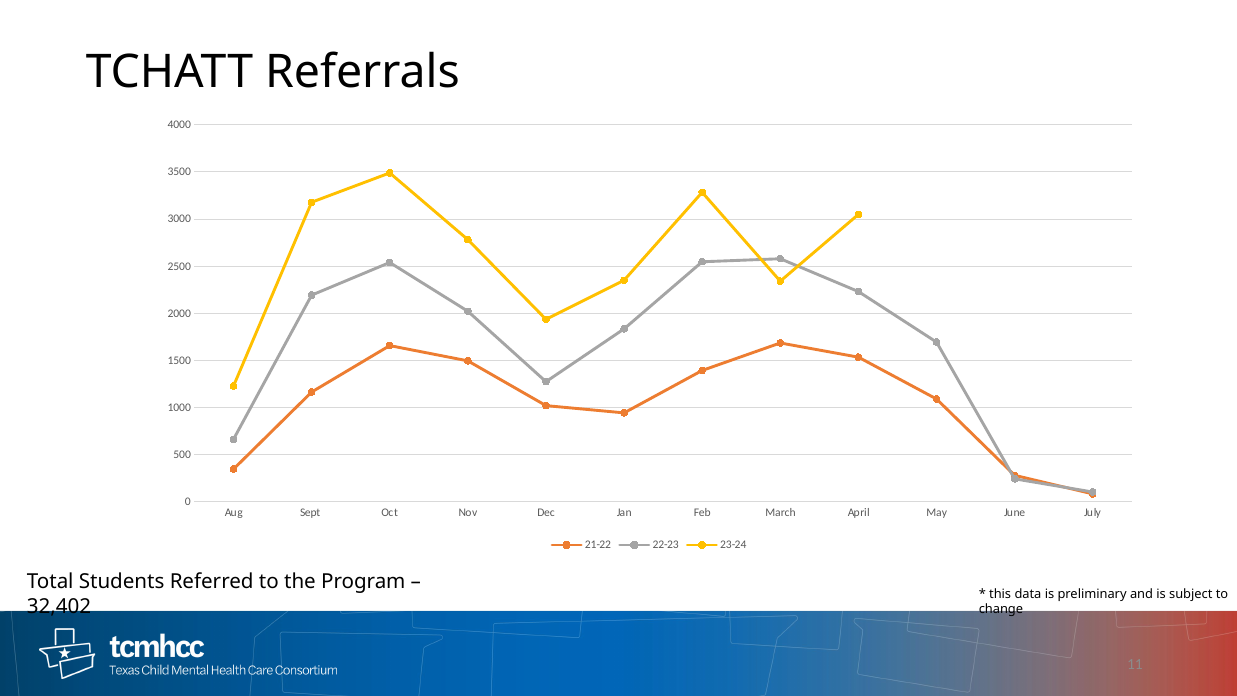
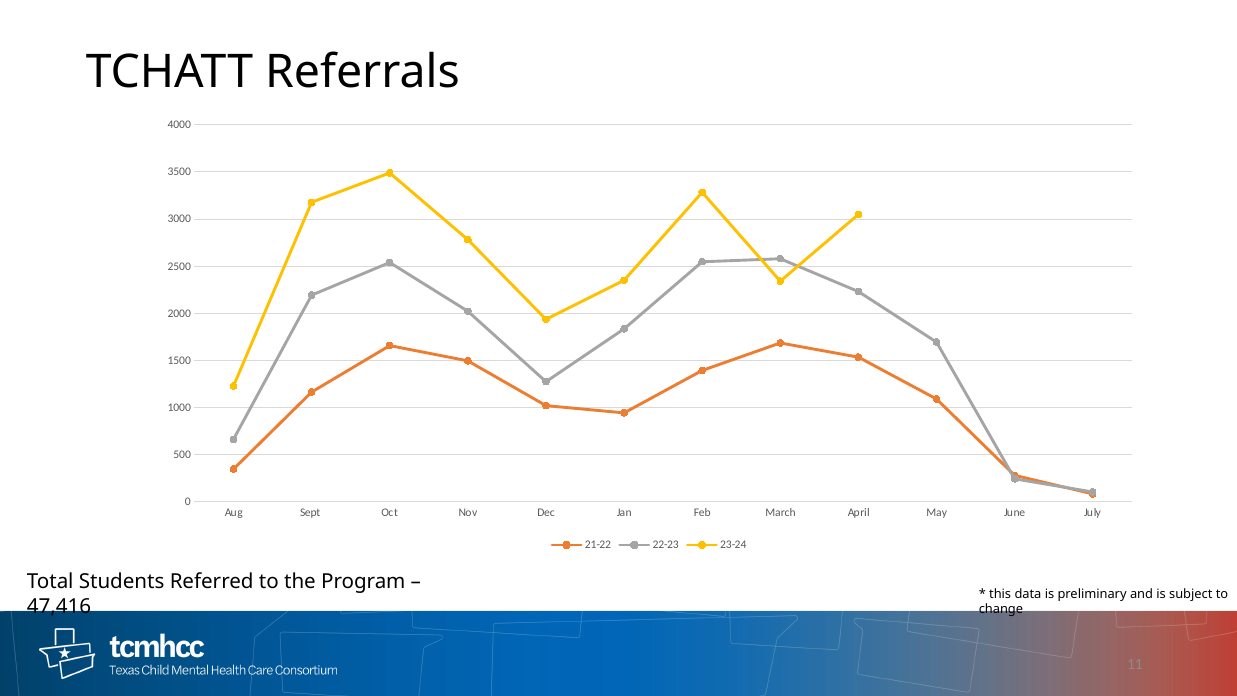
32,402: 32,402 -> 47,416 (59, 607)
